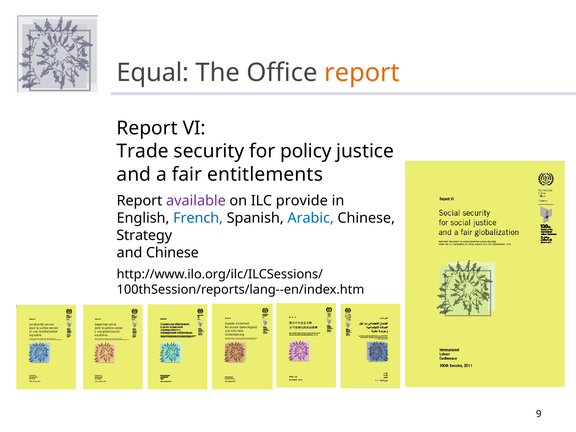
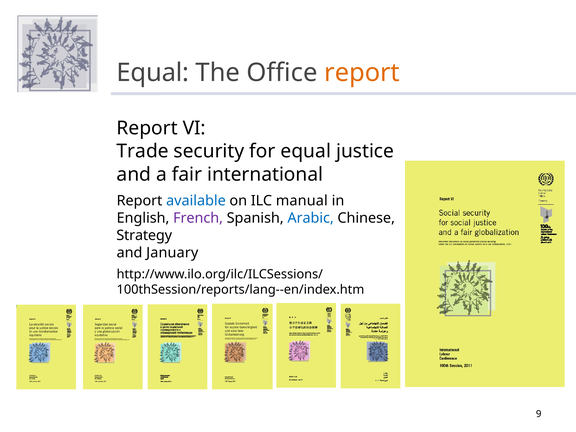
for policy: policy -> equal (306, 151)
entitlements: entitlements -> international (265, 174)
available colour: purple -> blue (196, 201)
provide: provide -> manual (302, 201)
French colour: blue -> purple (198, 218)
and Chinese: Chinese -> January (172, 253)
